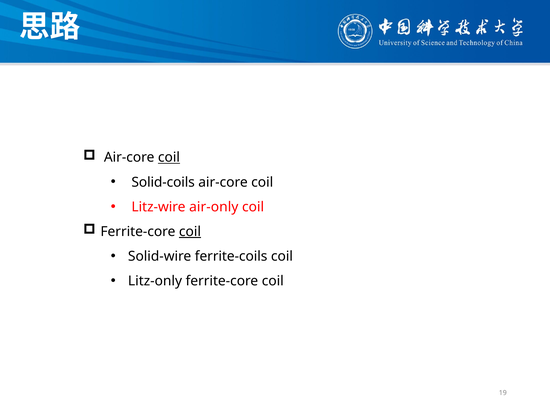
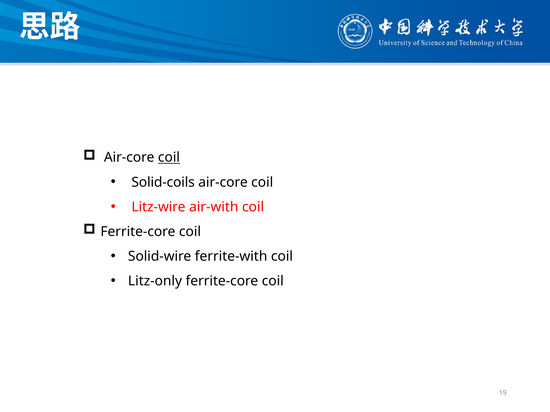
air-only: air-only -> air-with (214, 207)
coil underline: present -> none (190, 232)
ferrite-coils: ferrite-coils -> ferrite-with (231, 257)
